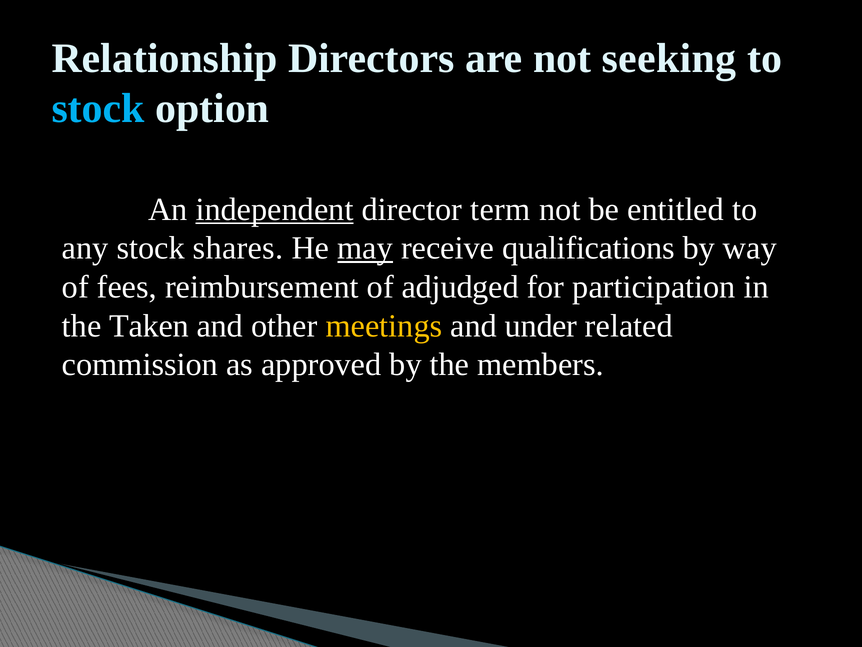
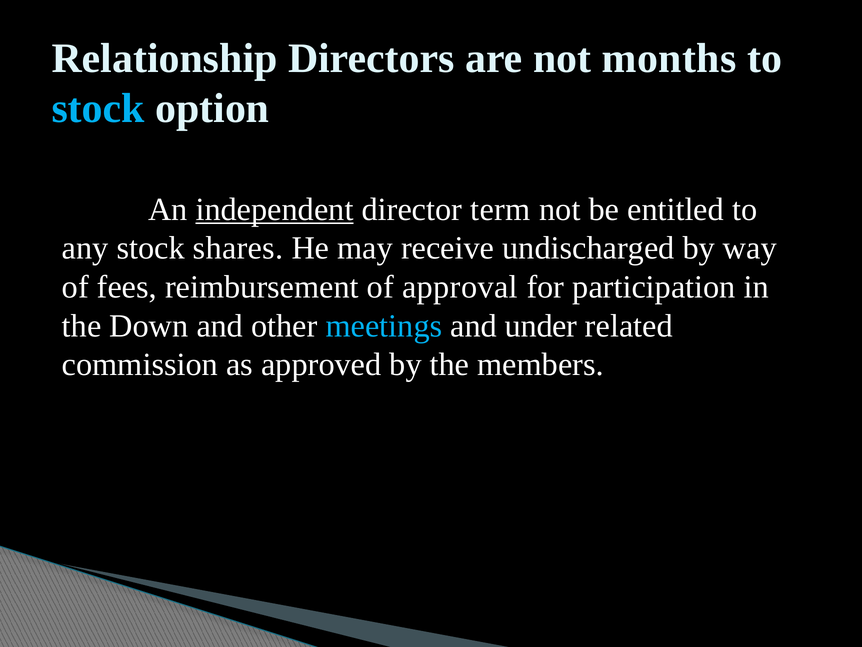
seeking: seeking -> months (669, 58)
may underline: present -> none (365, 248)
qualifications: qualifications -> undischarged (588, 248)
adjudged: adjudged -> approval (460, 287)
Taken: Taken -> Down (149, 326)
meetings colour: yellow -> light blue (384, 326)
